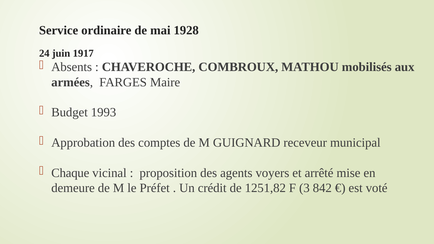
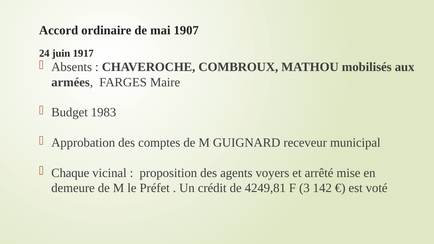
Service: Service -> Accord (59, 30)
1928: 1928 -> 1907 (186, 30)
1993: 1993 -> 1983 (104, 112)
1251,82: 1251,82 -> 4249,81 (265, 188)
842: 842 -> 142 (322, 188)
